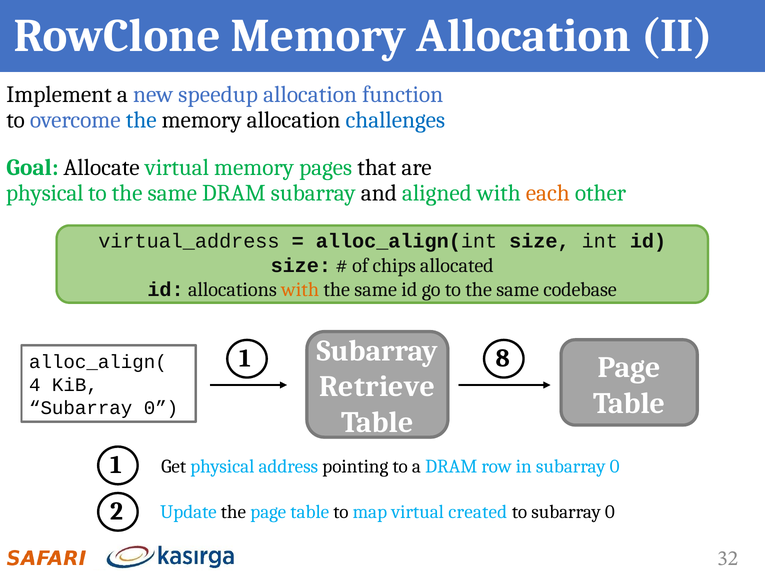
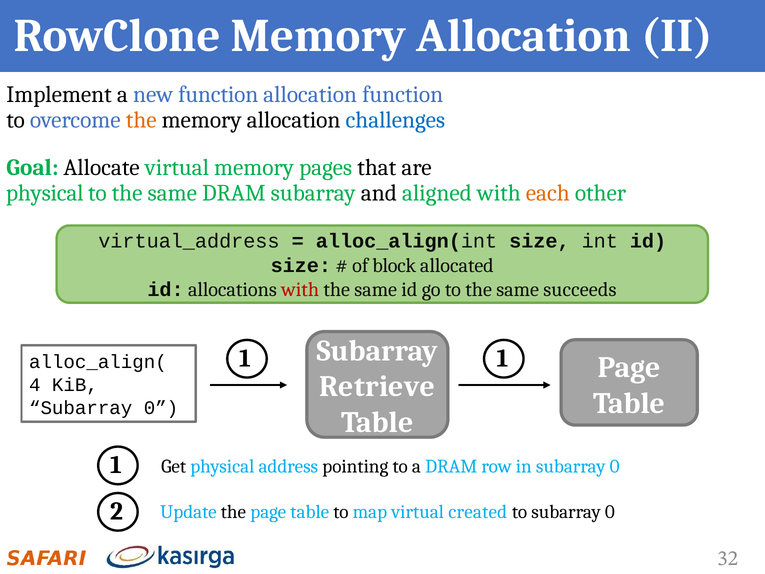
new speedup: speedup -> function (218, 95)
the colour: blue -> orange (141, 120)
chips: chips -> block (394, 265)
with colour: orange -> red (300, 290)
codebase: codebase -> succeeds (580, 290)
1 8: 8 -> 1 (502, 358)
